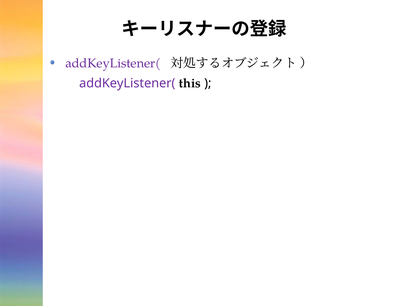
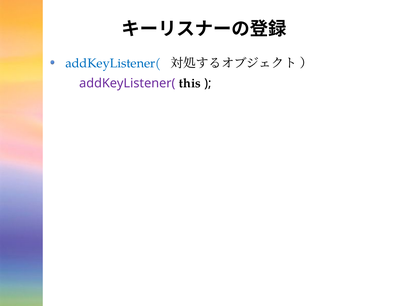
addKeyListener( colour: purple -> blue (113, 63)
